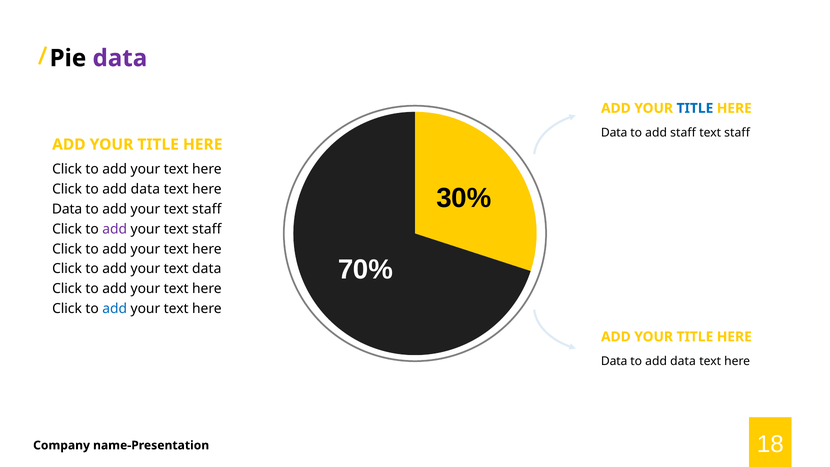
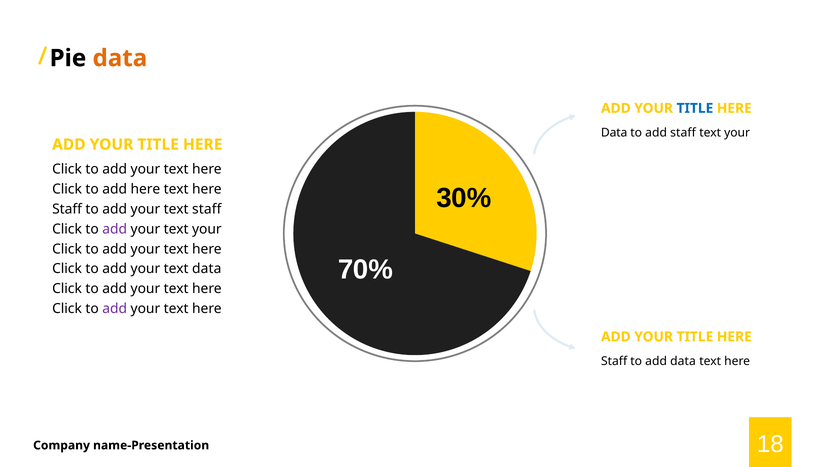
data colour: purple -> orange (120, 58)
staff: staff -> your (737, 133)
Click to add data: data -> here (145, 189)
Data: Data -> Staff (67, 209)
staff: staff -> your (207, 229)
add colour: blue -> purple (115, 309)
Data: Data -> Staff (614, 361)
